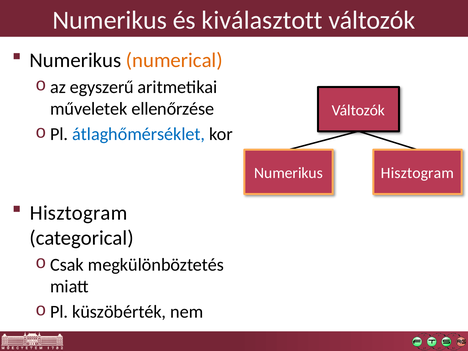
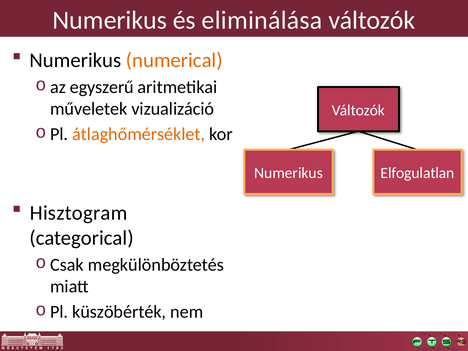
kiválasztott: kiválasztott -> eliminálása (262, 20)
ellenőrzése: ellenőrzése -> vizualizáció (173, 109)
átlaghőmérséklet colour: blue -> orange (139, 134)
Numerikus Hisztogram: Hisztogram -> Elfogulatlan (418, 173)
